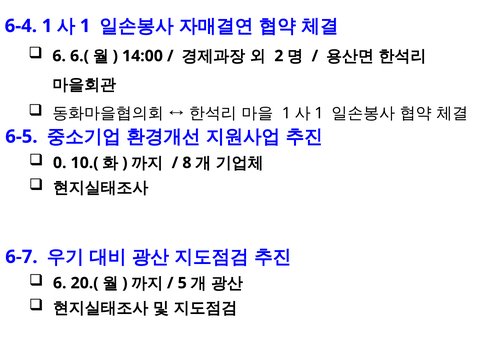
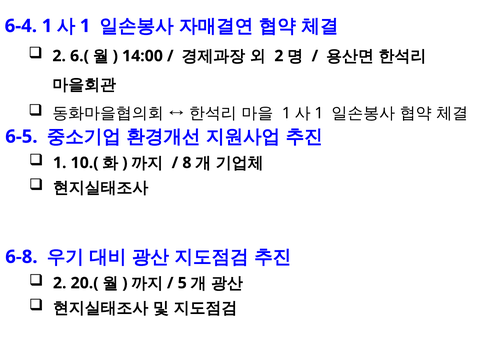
6: 6 -> 2 (59, 56)
0: 0 -> 1 (60, 163)
6-7: 6-7 -> 6-8 (21, 257)
6: 6 -> 2 (60, 283)
